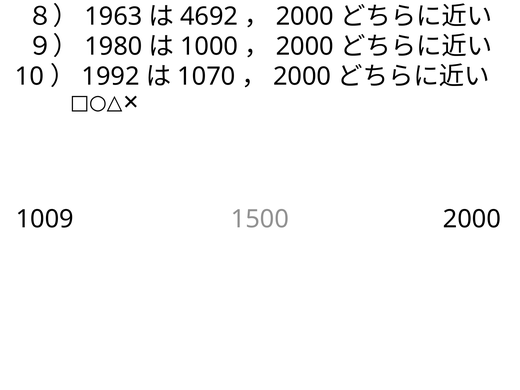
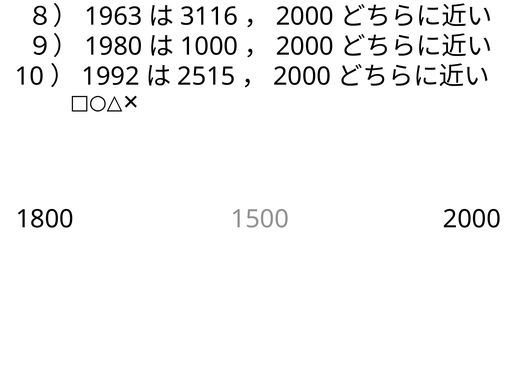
4692: 4692 -> 3116 (209, 16)
1070: 1070 -> 2515 (206, 76)
1009: 1009 -> 1800 (45, 219)
